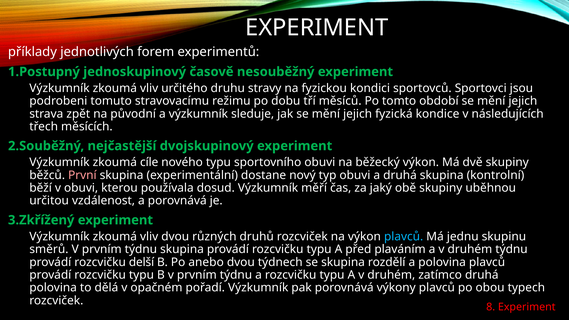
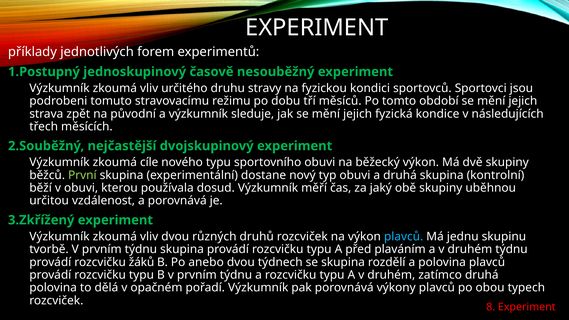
První colour: pink -> light green (82, 175)
směrů: směrů -> tvorbě (49, 249)
delší: delší -> žáků (142, 262)
